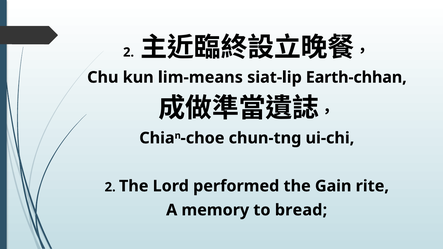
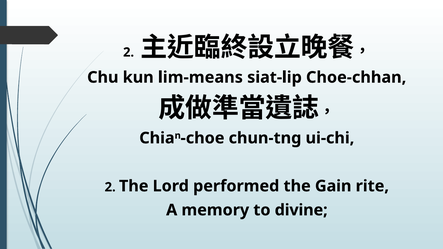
Earth-chhan: Earth-chhan -> Choe-chhan (356, 77)
bread: bread -> divine (301, 210)
